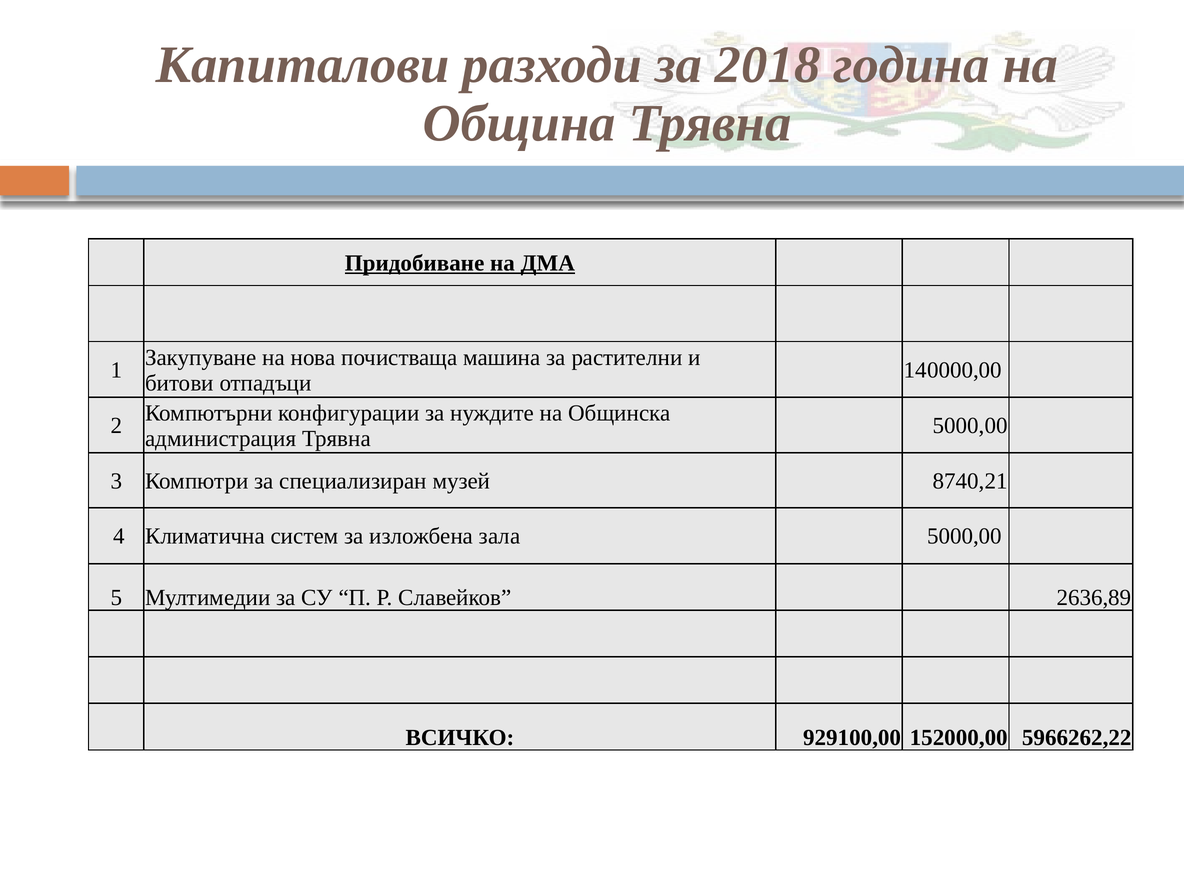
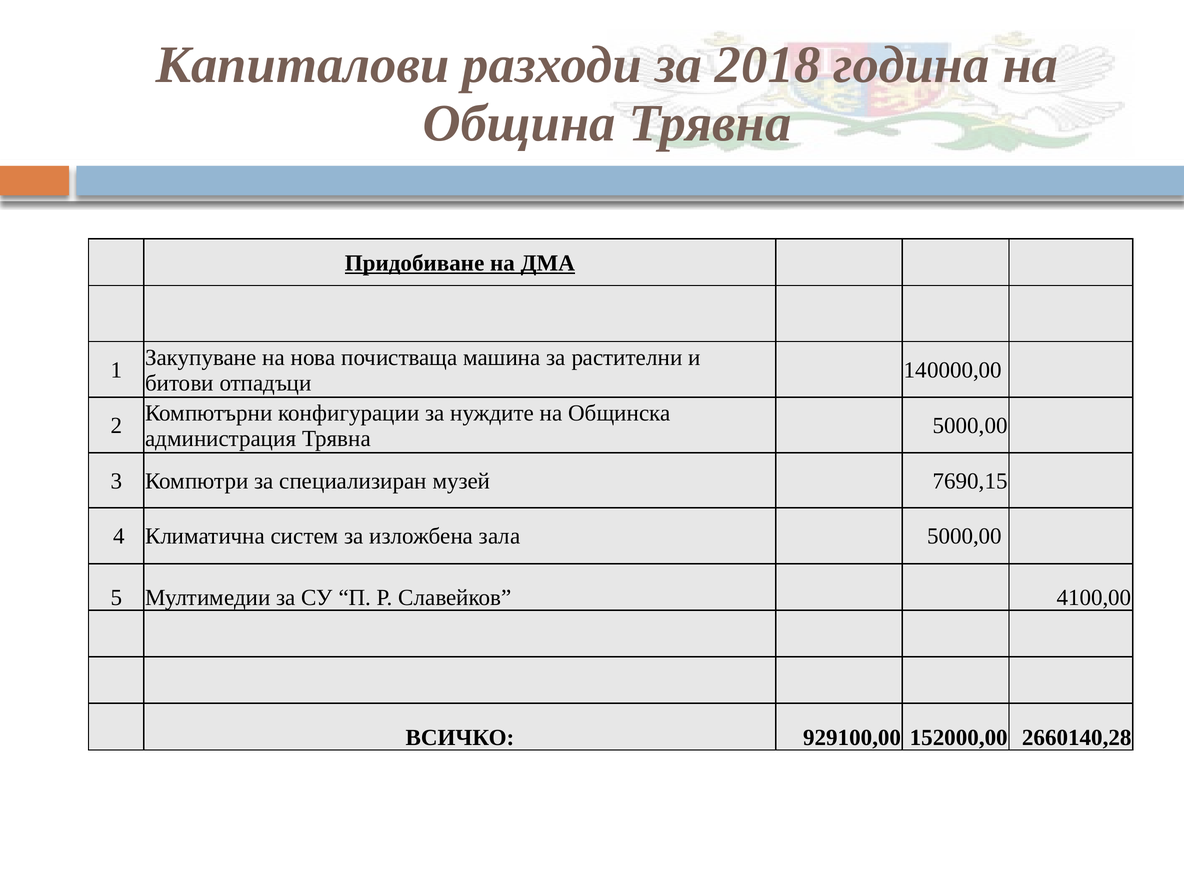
8740,21: 8740,21 -> 7690,15 (970, 481)
2636,89: 2636,89 -> 4100,00 (1094, 598)
5966262,22: 5966262,22 -> 2660140,28 (1077, 737)
